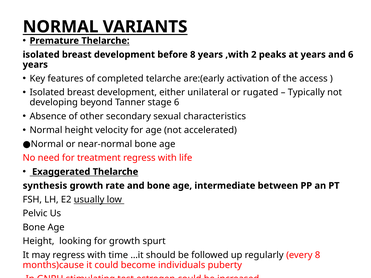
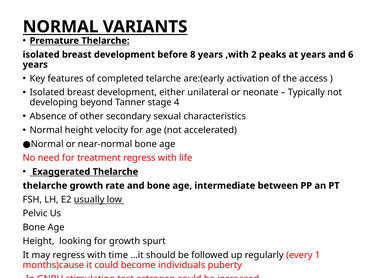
rugated: rugated -> neonate (261, 92)
stage 6: 6 -> 4 (177, 102)
synthesis: synthesis -> thelarche (45, 186)
every 8: 8 -> 1 (318, 255)
